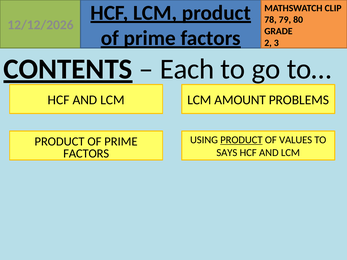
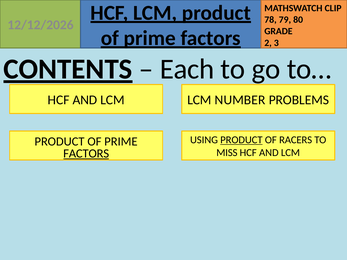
AMOUNT: AMOUNT -> NUMBER (240, 100)
VALUES: VALUES -> RACERS (296, 140)
FACTORS underline: none -> present (86, 154)
SAYS: SAYS -> MISS (227, 153)
